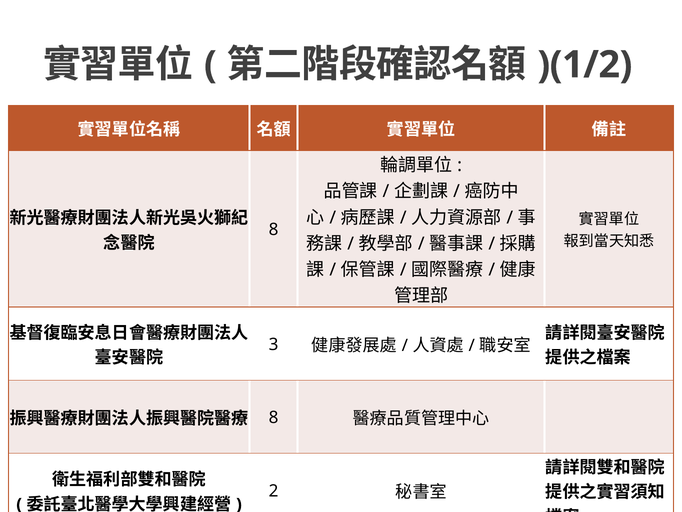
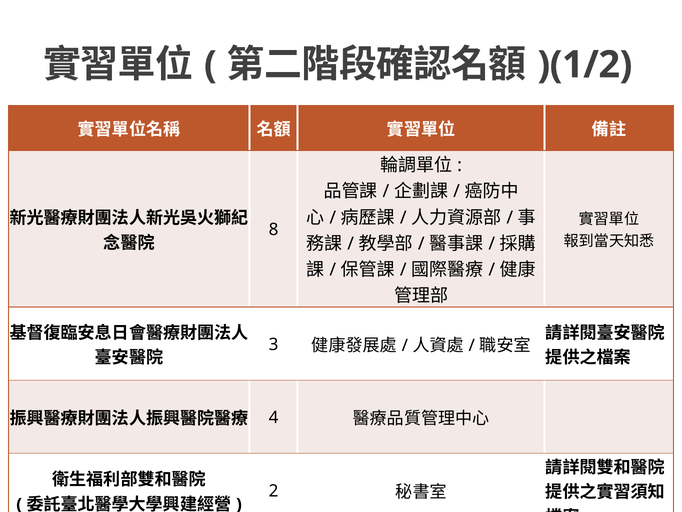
8: 8 -> 4 (274, 417)
